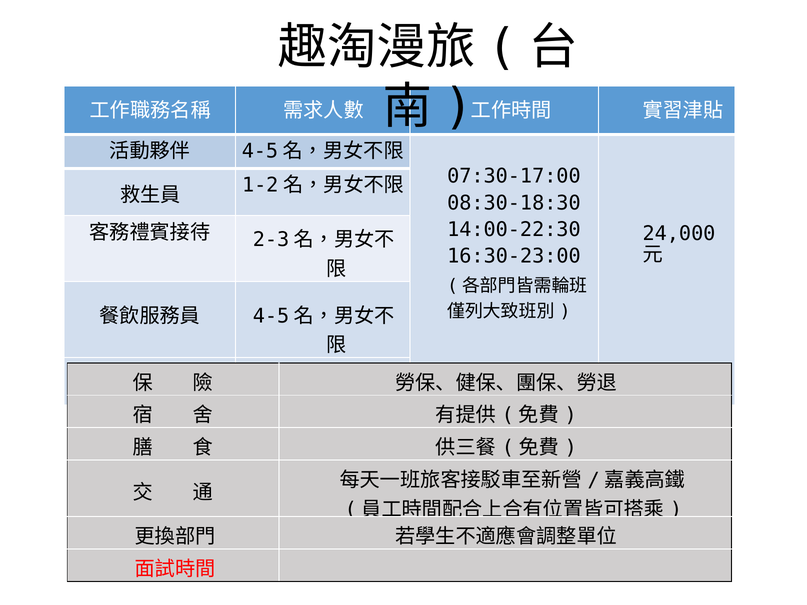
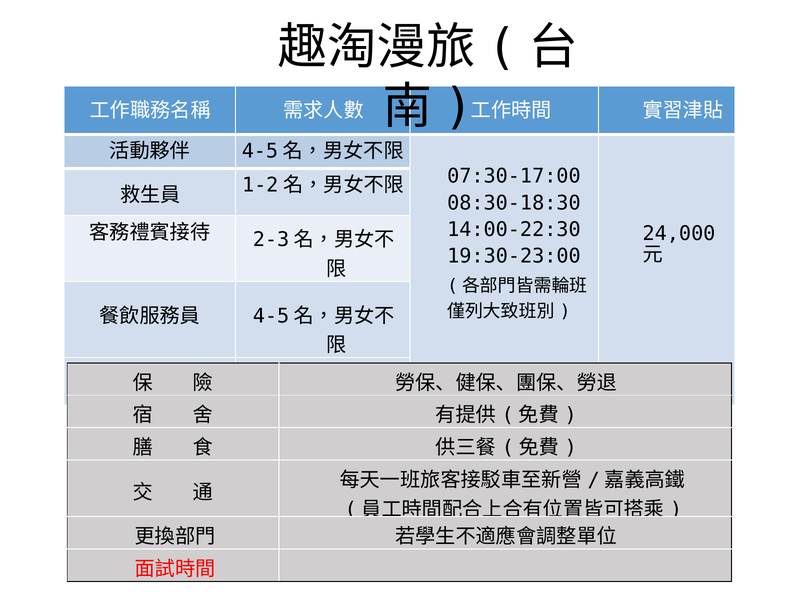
16:30-23:00: 16:30-23:00 -> 19:30-23:00 (514, 256)
